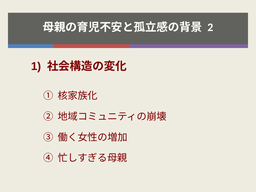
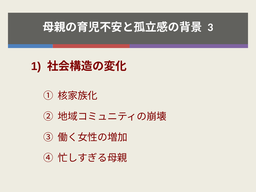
2: 2 -> 3 (210, 27)
